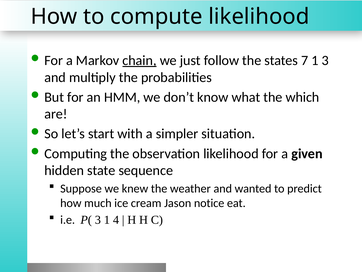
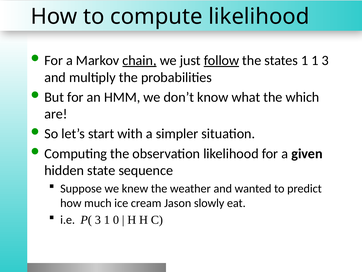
follow underline: none -> present (221, 60)
states 7: 7 -> 1 (305, 60)
notice: notice -> slowly (209, 203)
4: 4 -> 0 (116, 220)
